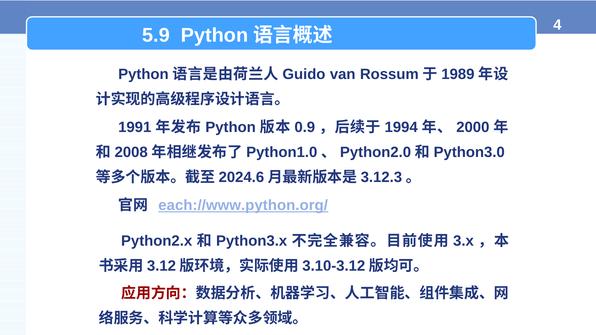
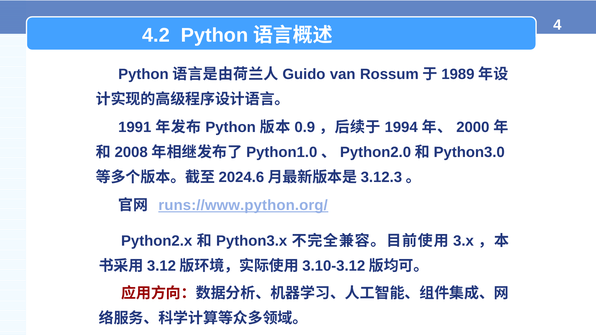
5.9: 5.9 -> 4.2 (156, 35)
each://www.python.org/: each://www.python.org/ -> runs://www.python.org/ (243, 205)
